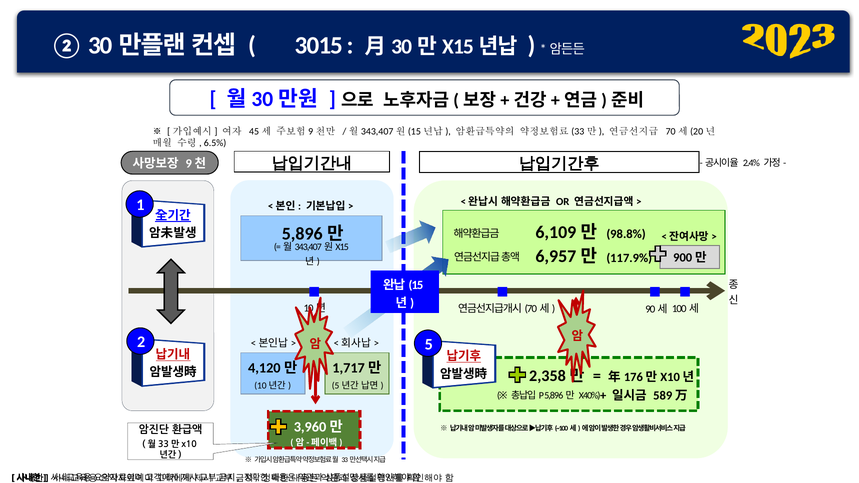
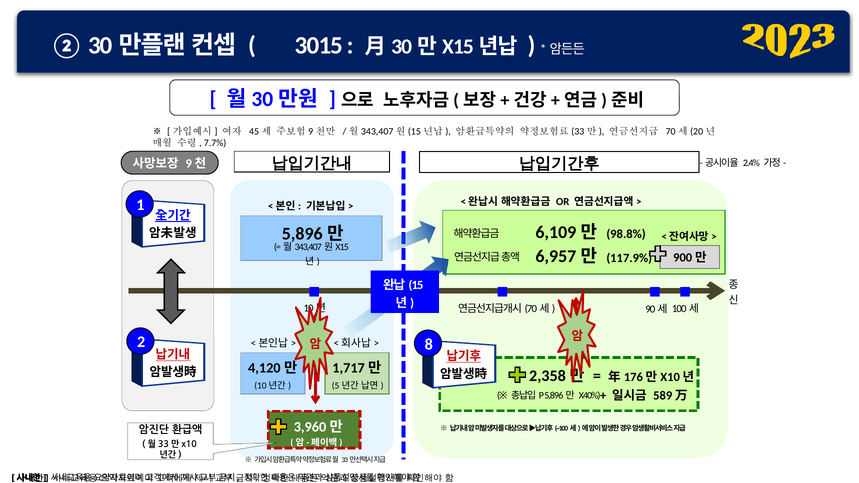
6.5%: 6.5% -> 7.7% (215, 143)
5: 5 -> 8 (429, 344)
